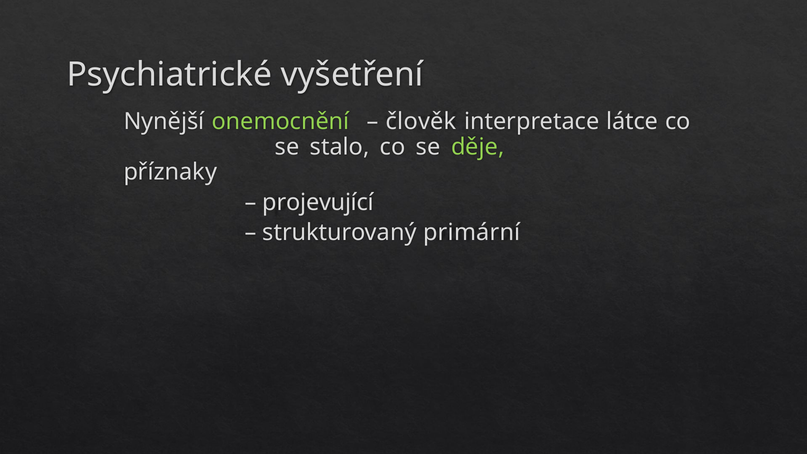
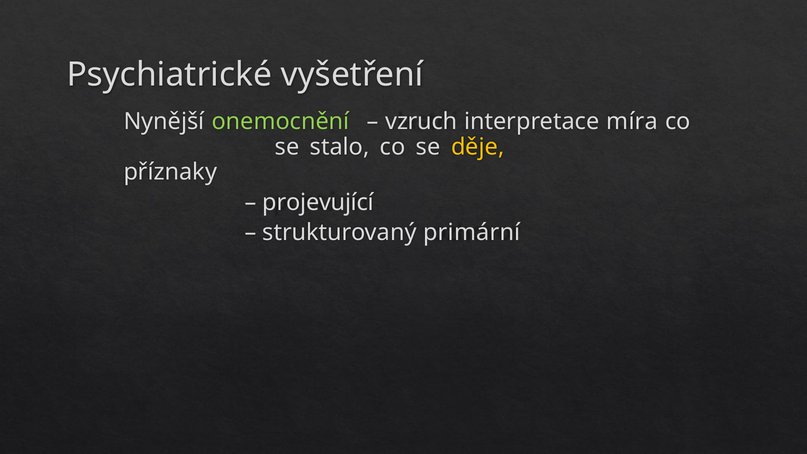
člověk: člověk -> vzruch (421, 122)
látce: látce -> míra (632, 122)
děje colour: light green -> yellow (478, 147)
